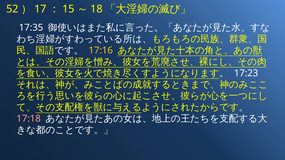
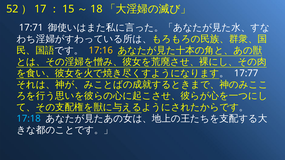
17:35: 17:35 -> 17:71 (31, 28)
17:23: 17:23 -> 17:77 (246, 73)
17:18 colour: pink -> light blue (29, 119)
